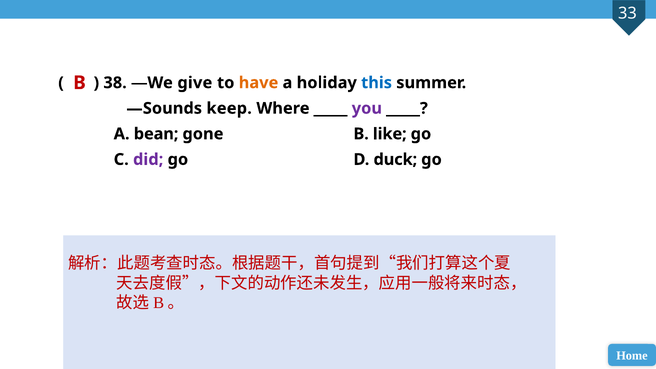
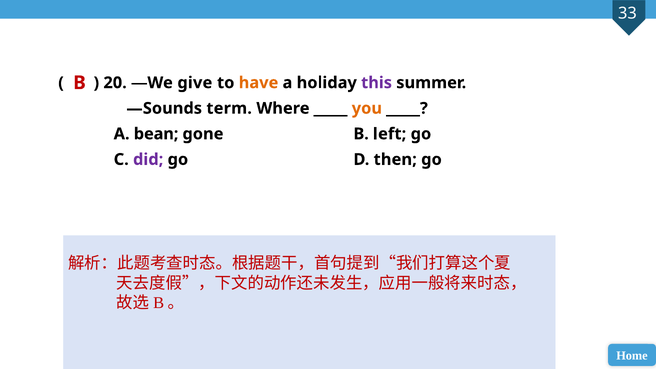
38: 38 -> 20 (115, 83)
this colour: blue -> purple (377, 83)
keep: keep -> term (229, 108)
you colour: purple -> orange (367, 108)
like: like -> left (390, 134)
duck: duck -> then (395, 159)
